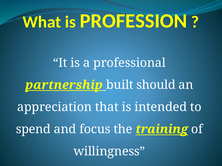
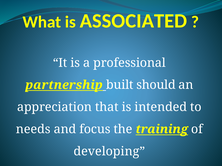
PROFESSION: PROFESSION -> ASSOCIATED (133, 21)
spend: spend -> needs (33, 130)
willingness: willingness -> developing (109, 152)
